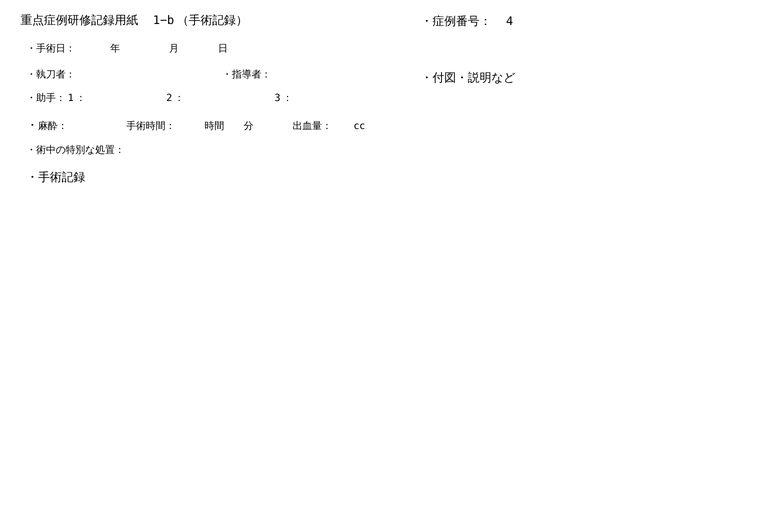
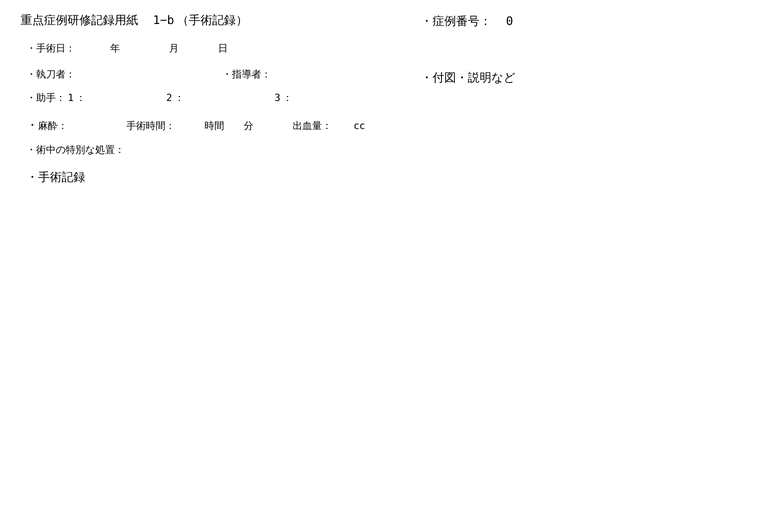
4: 4 -> 0 (510, 21)
